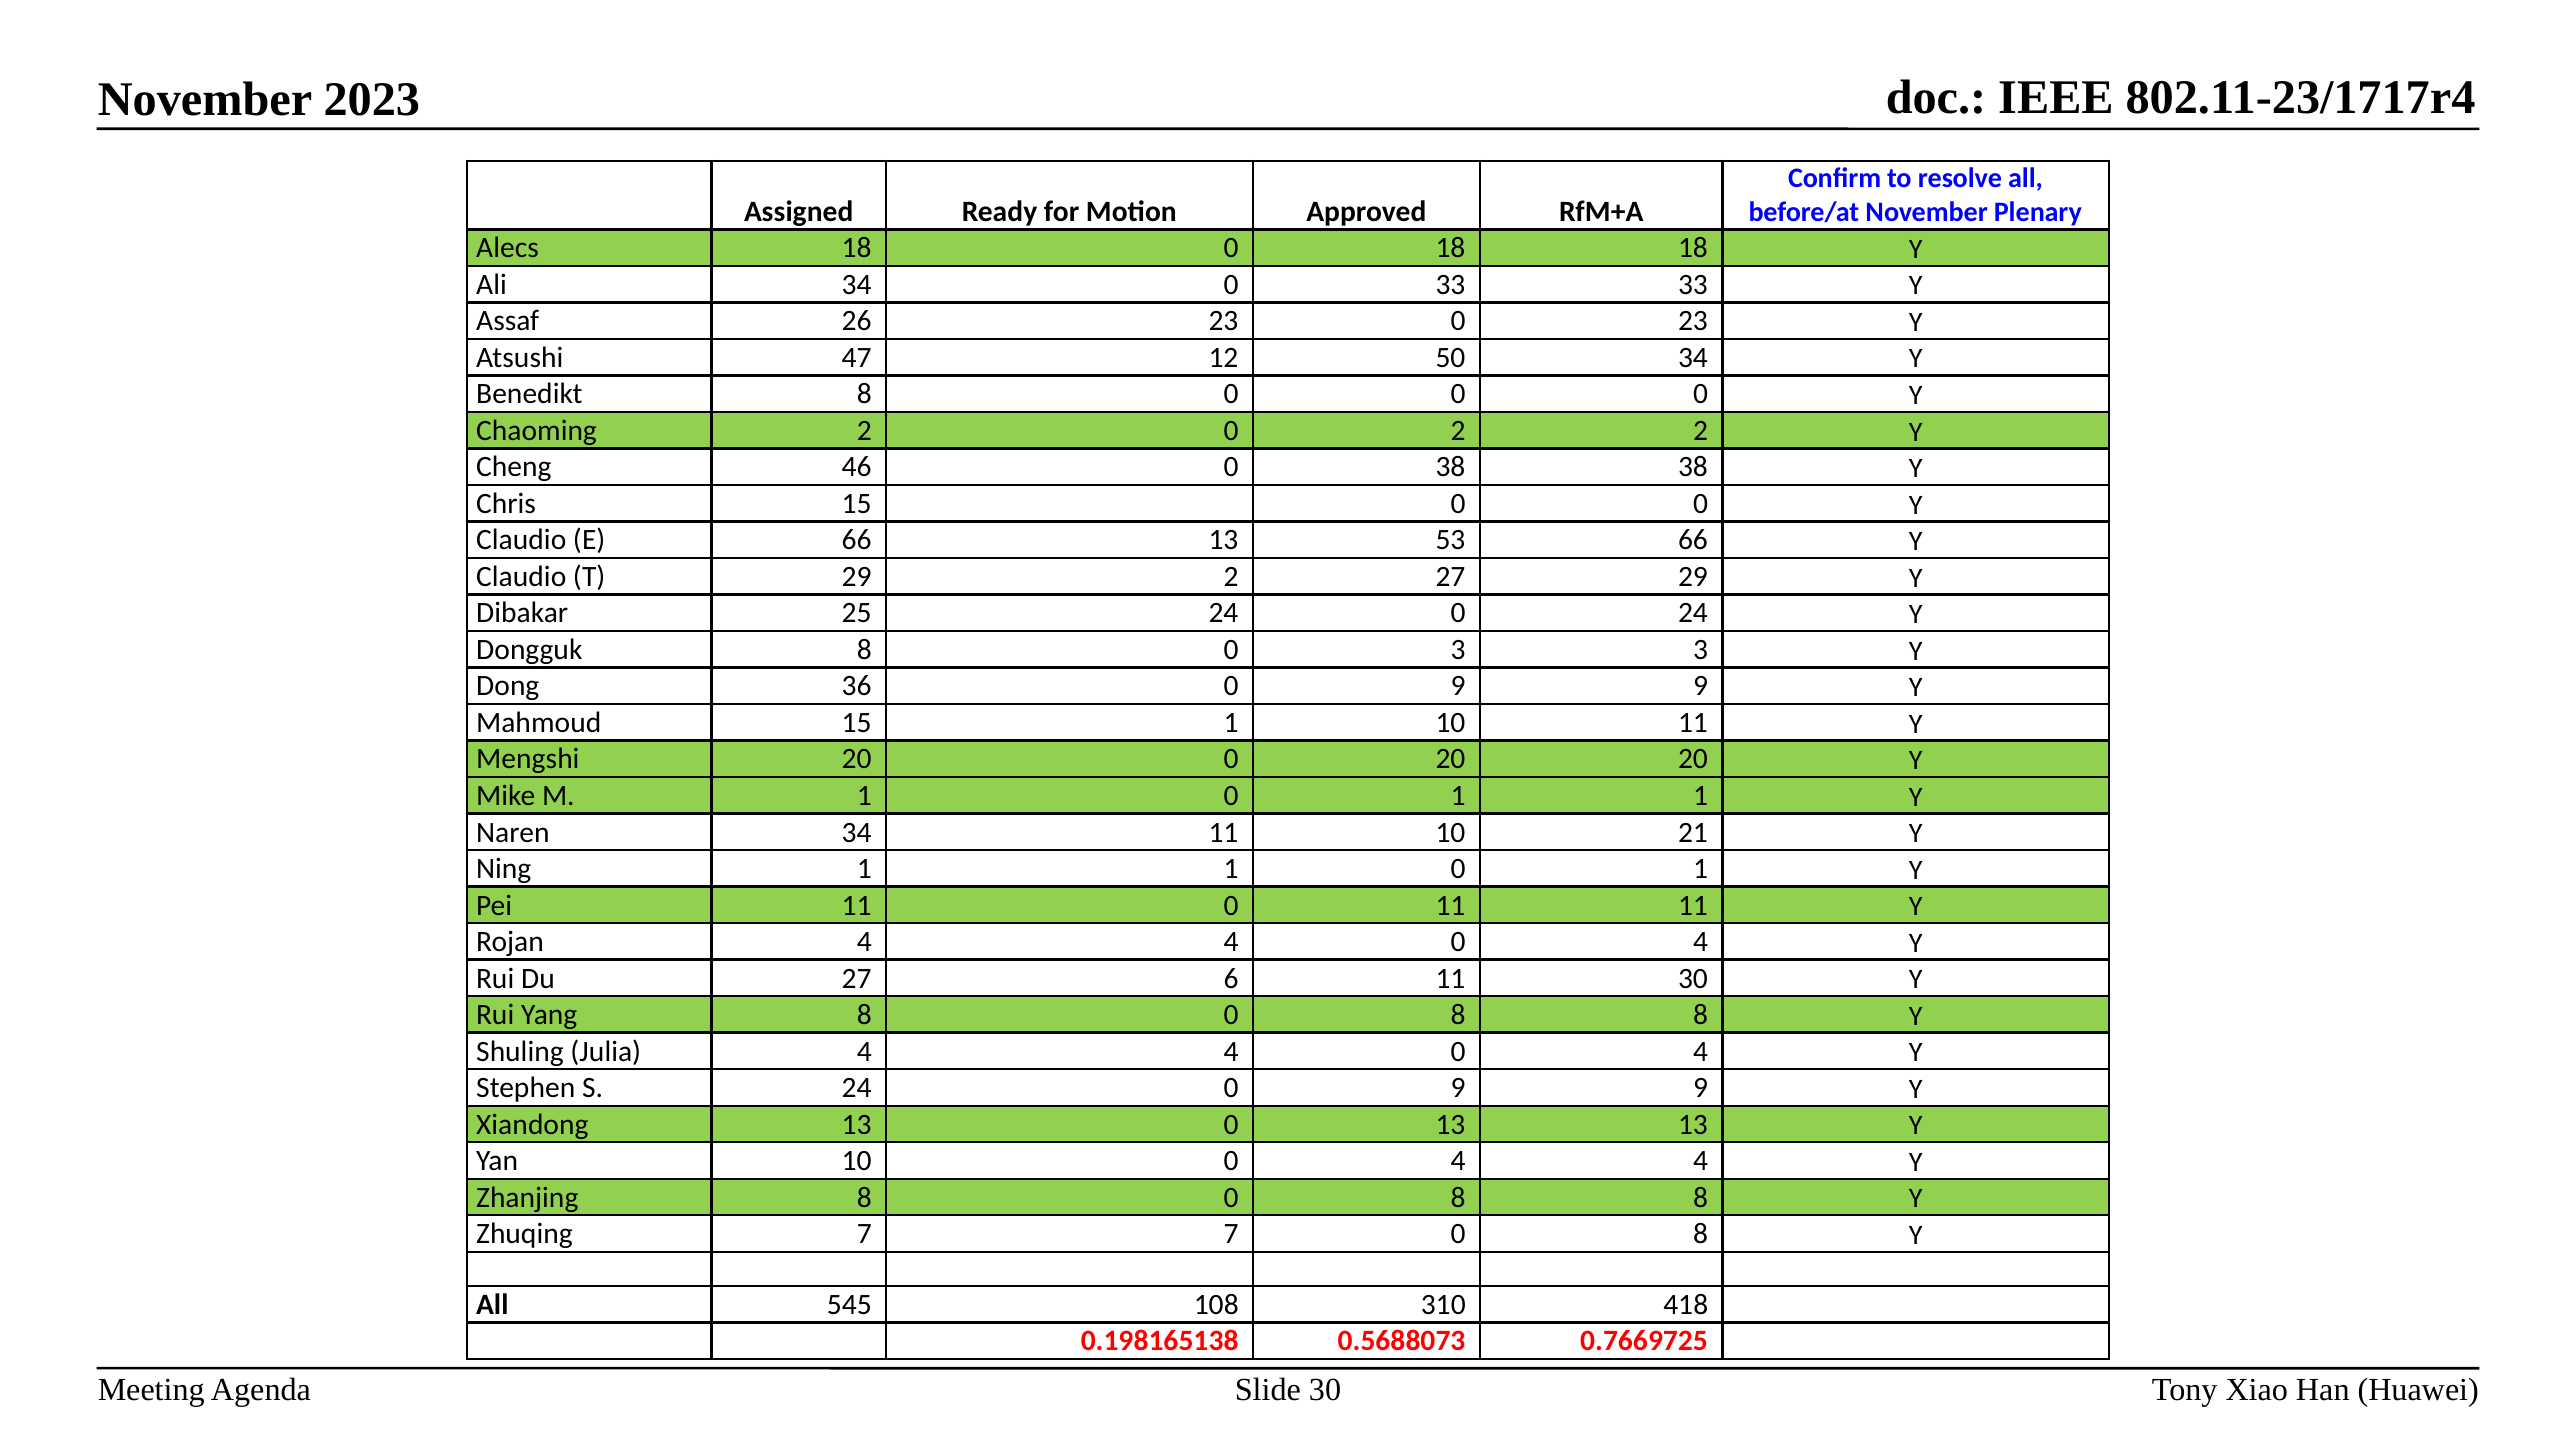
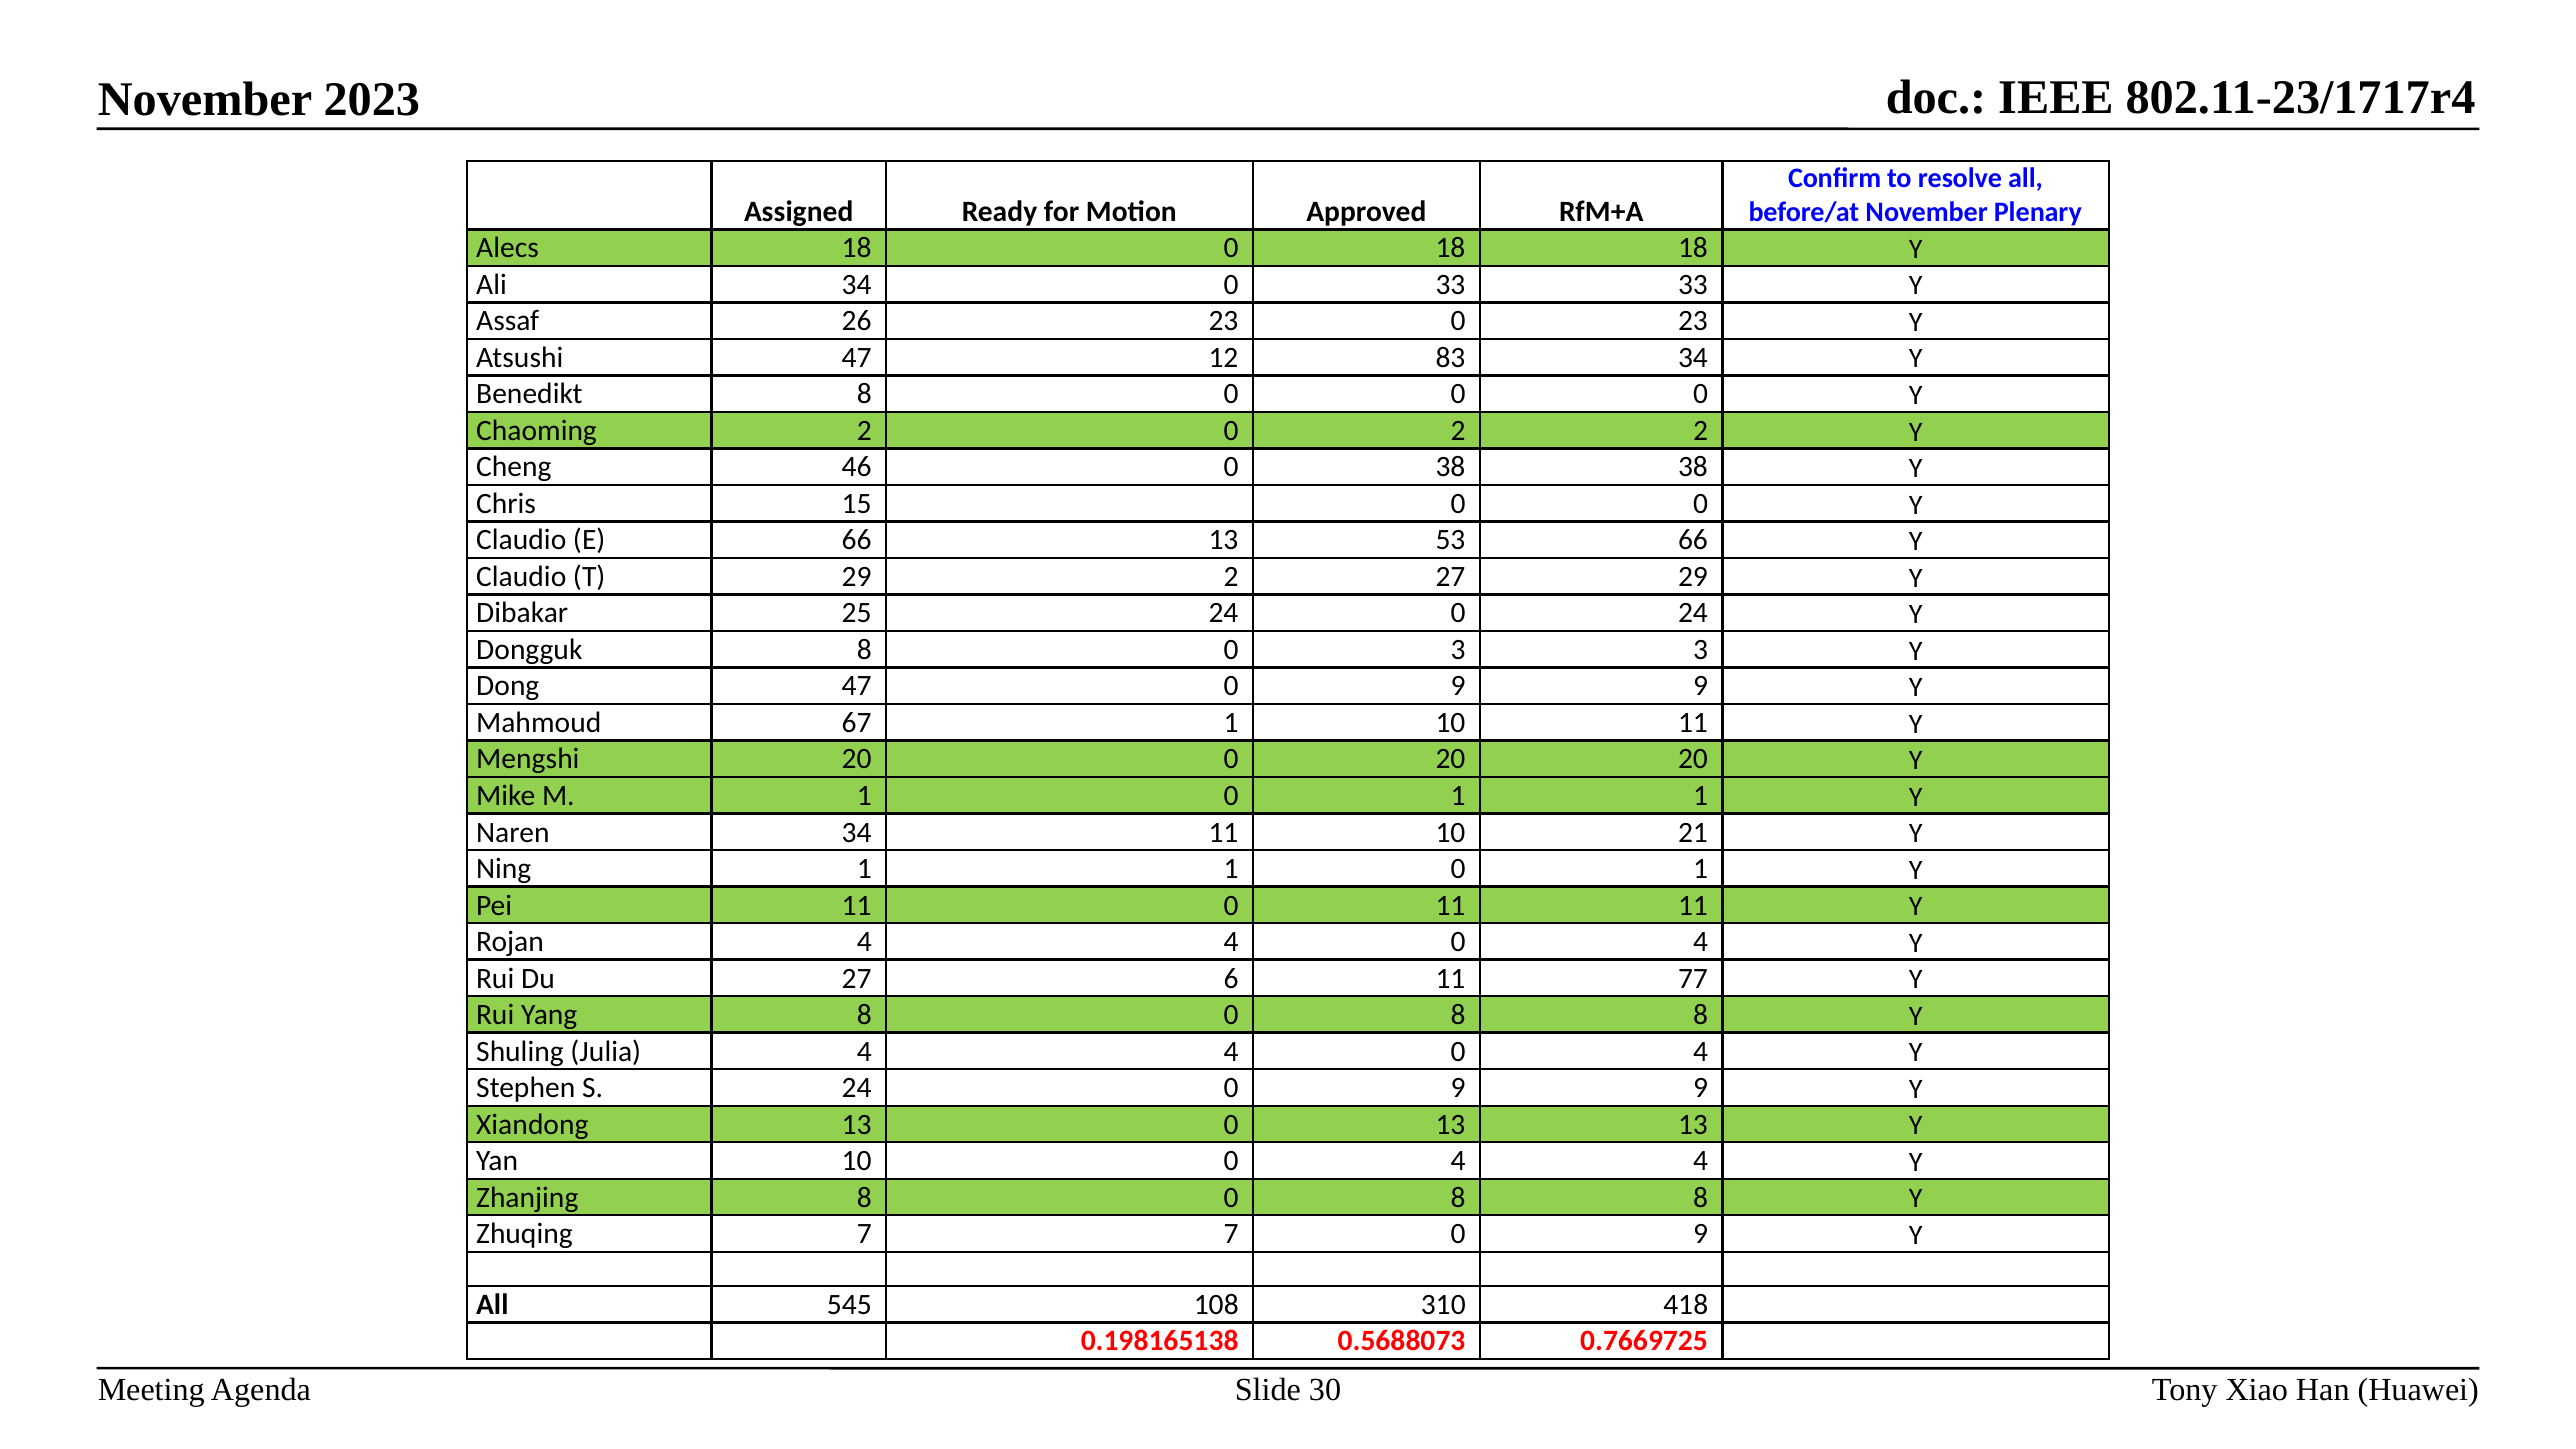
50: 50 -> 83 (1451, 358)
Dong 36: 36 -> 47 (857, 686)
Mahmoud 15: 15 -> 67 (857, 723)
11 30: 30 -> 77 (1693, 978)
7 0 8: 8 -> 9 (1701, 1234)
